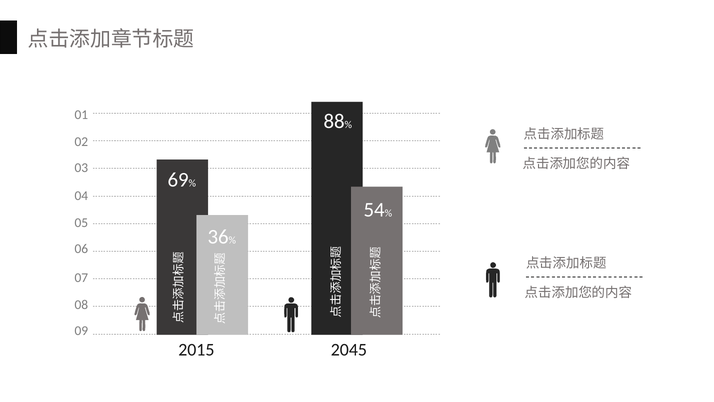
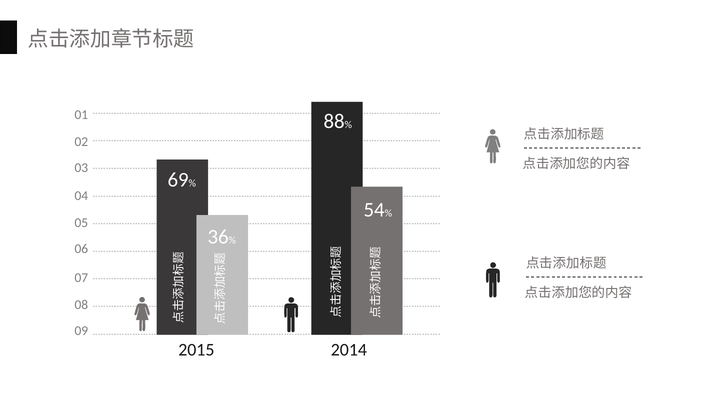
2045: 2045 -> 2014 (349, 350)
